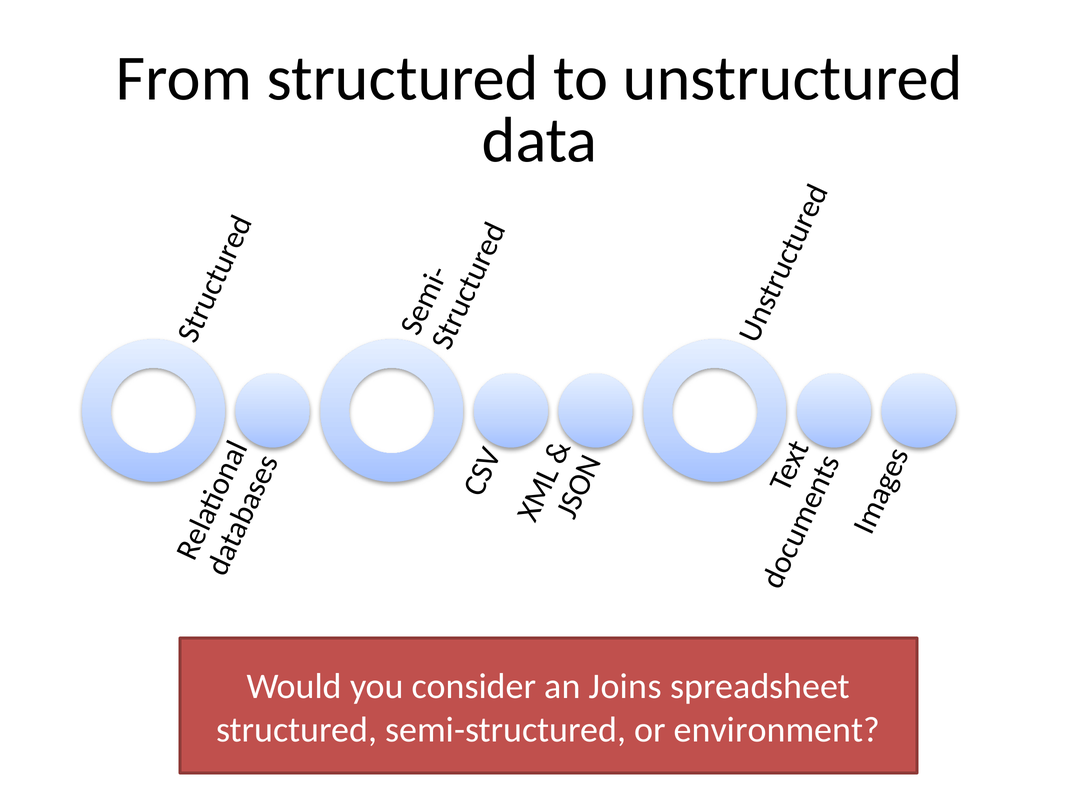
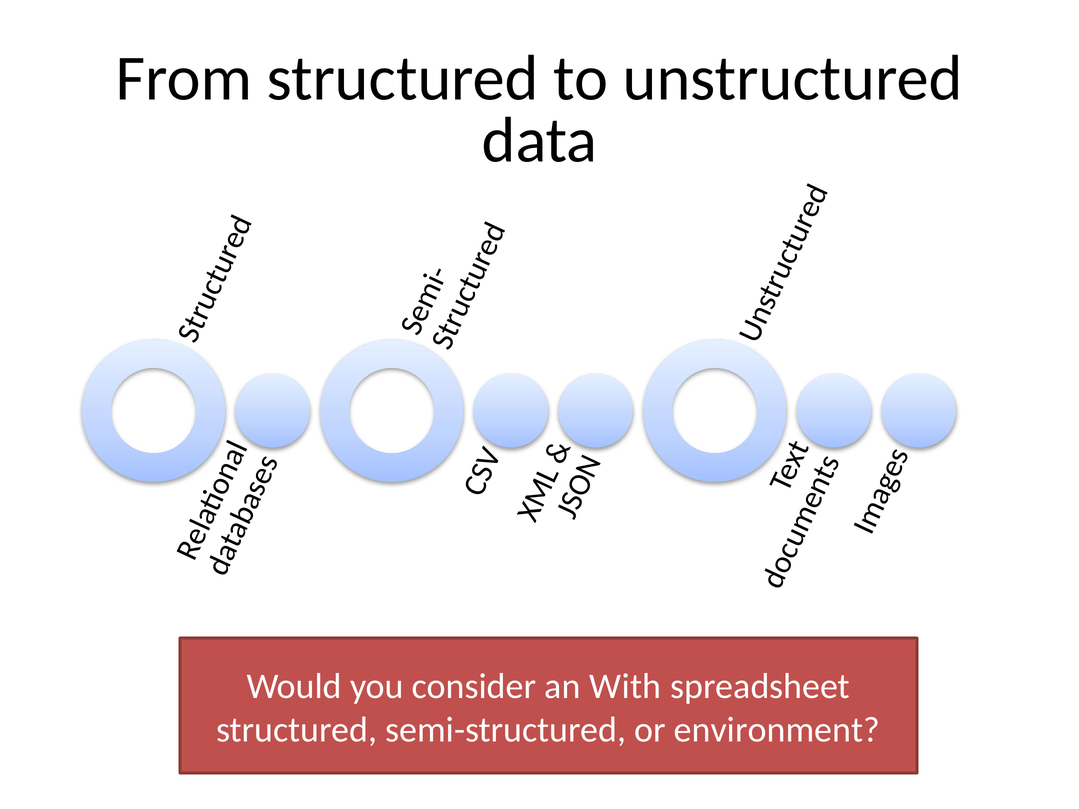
Joins: Joins -> With (625, 687)
